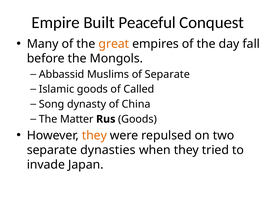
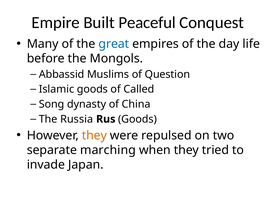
great colour: orange -> blue (114, 44)
fall: fall -> life (251, 44)
of Separate: Separate -> Question (167, 74)
Matter: Matter -> Russia (77, 119)
dynasties: dynasties -> marching (108, 150)
